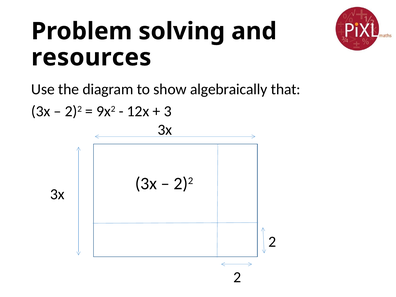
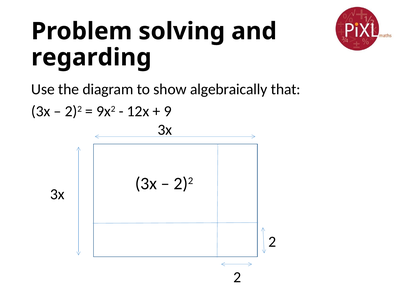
resources: resources -> regarding (91, 57)
3: 3 -> 9 (168, 111)
